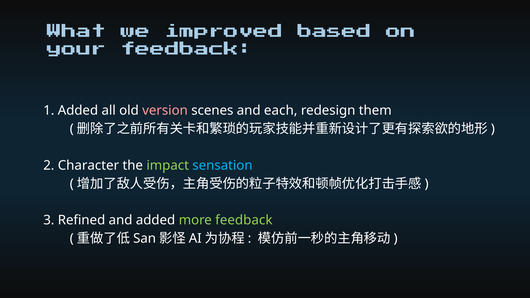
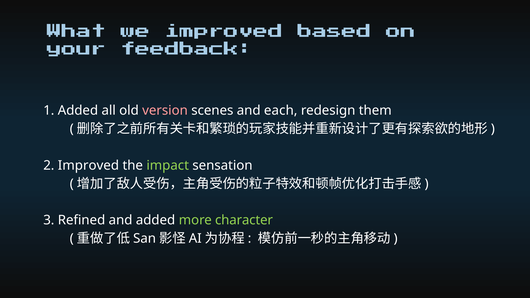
2 Character: Character -> Improved (88, 165)
sensation colour: light blue -> white (222, 165)
more feedback: feedback -> character (244, 220)
